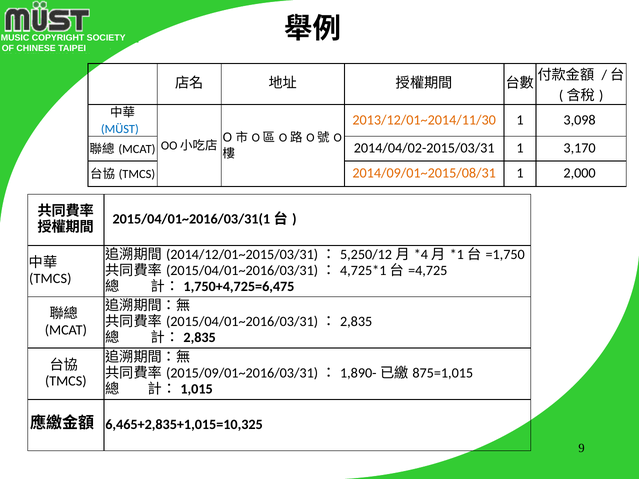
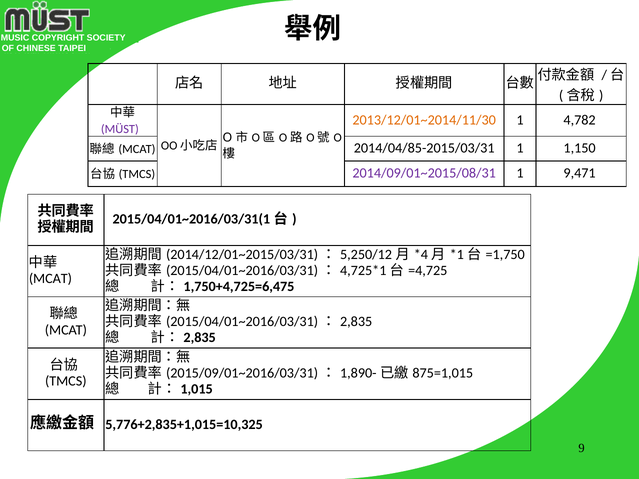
3,098: 3,098 -> 4,782 (580, 120)
MÜST colour: blue -> purple (120, 129)
2014/04/02-2015/03/31: 2014/04/02-2015/03/31 -> 2014/04/85-2015/03/31 (424, 148)
3,170: 3,170 -> 1,150 (580, 148)
2014/09/01~2015/08/31 colour: orange -> purple (424, 173)
2,000: 2,000 -> 9,471 (580, 173)
TMCS: TMCS -> MCAT (50, 279)
6,465+2,835+1,015=10,325: 6,465+2,835+1,015=10,325 -> 5,776+2,835+1,015=10,325 (184, 425)
